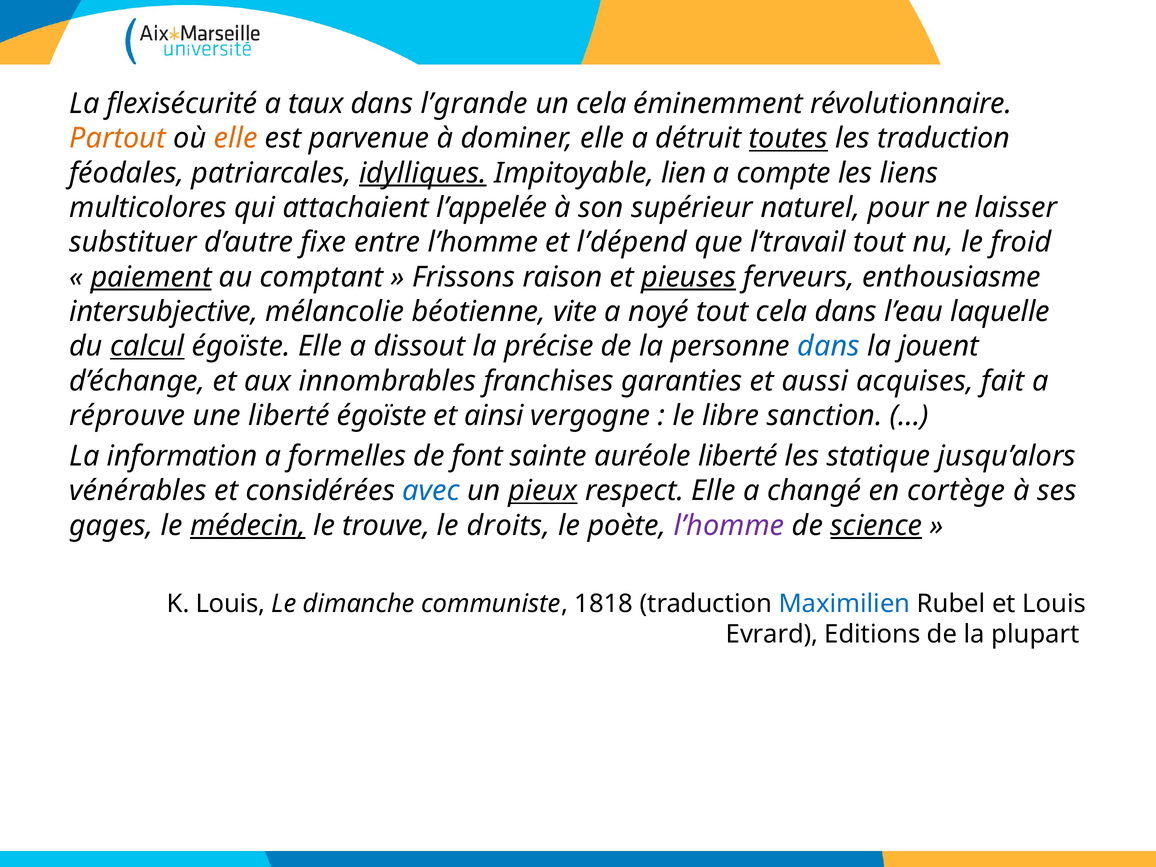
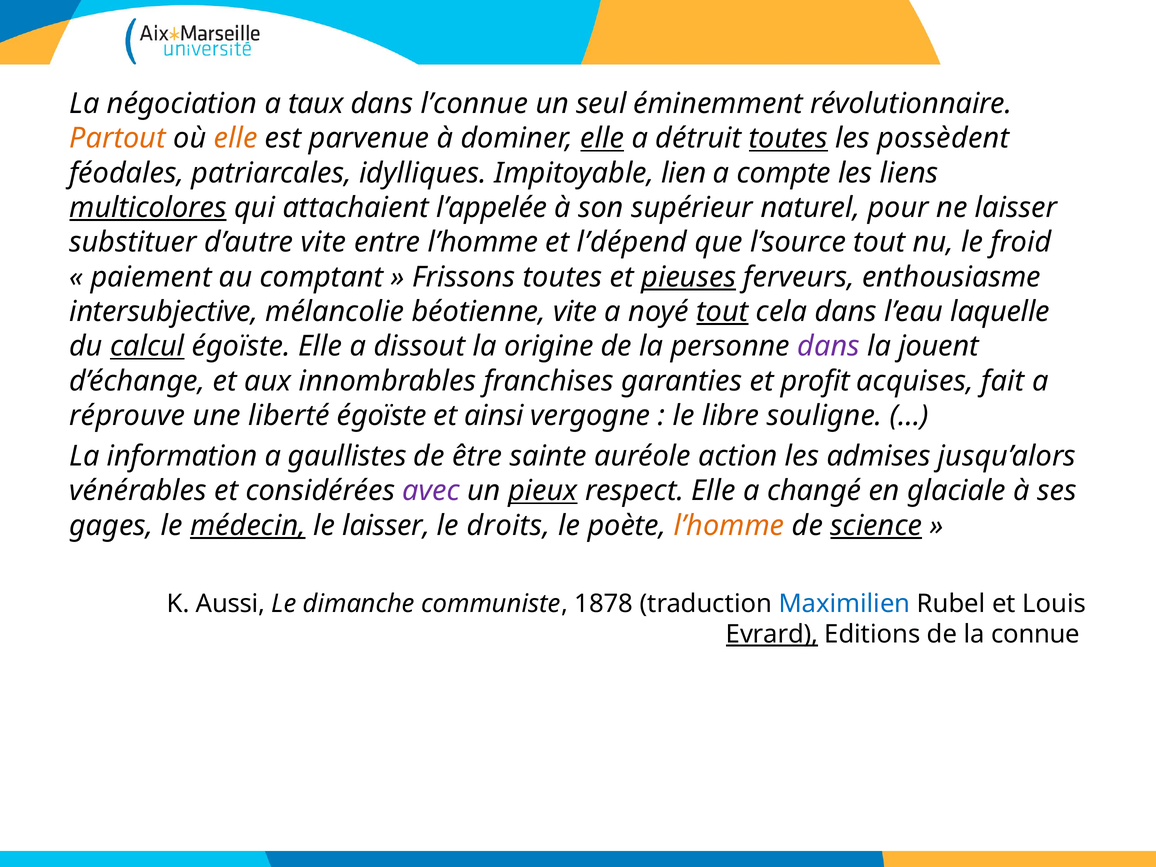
flexisécurité: flexisécurité -> négociation (182, 104)
l’grande: l’grande -> l’connue (474, 104)
un cela: cela -> seul (601, 104)
elle underline: none -> present (602, 138)
les traduction: traduction -> possèdent (943, 138)
idylliques underline: present -> none (423, 173)
multicolores underline: none -> present (148, 208)
d’autre fixe: fixe -> vite (323, 242)
l’travail: l’travail -> l’source (798, 242)
paiement underline: present -> none (151, 277)
Frissons raison: raison -> toutes (562, 277)
tout underline: none -> present (722, 312)
précise: précise -> origine (549, 346)
dans colour: blue -> purple (829, 346)
aussi: aussi -> profit (815, 381)
sanction: sanction -> souligne (824, 416)
formelles: formelles -> gaullistes (347, 456)
font: font -> être (477, 456)
auréole liberté: liberté -> action (738, 456)
statique: statique -> admises (879, 456)
avec colour: blue -> purple (431, 491)
cortège: cortège -> glaciale (957, 491)
le trouve: trouve -> laisser (386, 526)
l’homme colour: purple -> orange (729, 526)
K Louis: Louis -> Aussi (230, 604)
1818: 1818 -> 1878 (604, 604)
Evrard underline: none -> present (772, 634)
plupart: plupart -> connue (1036, 634)
